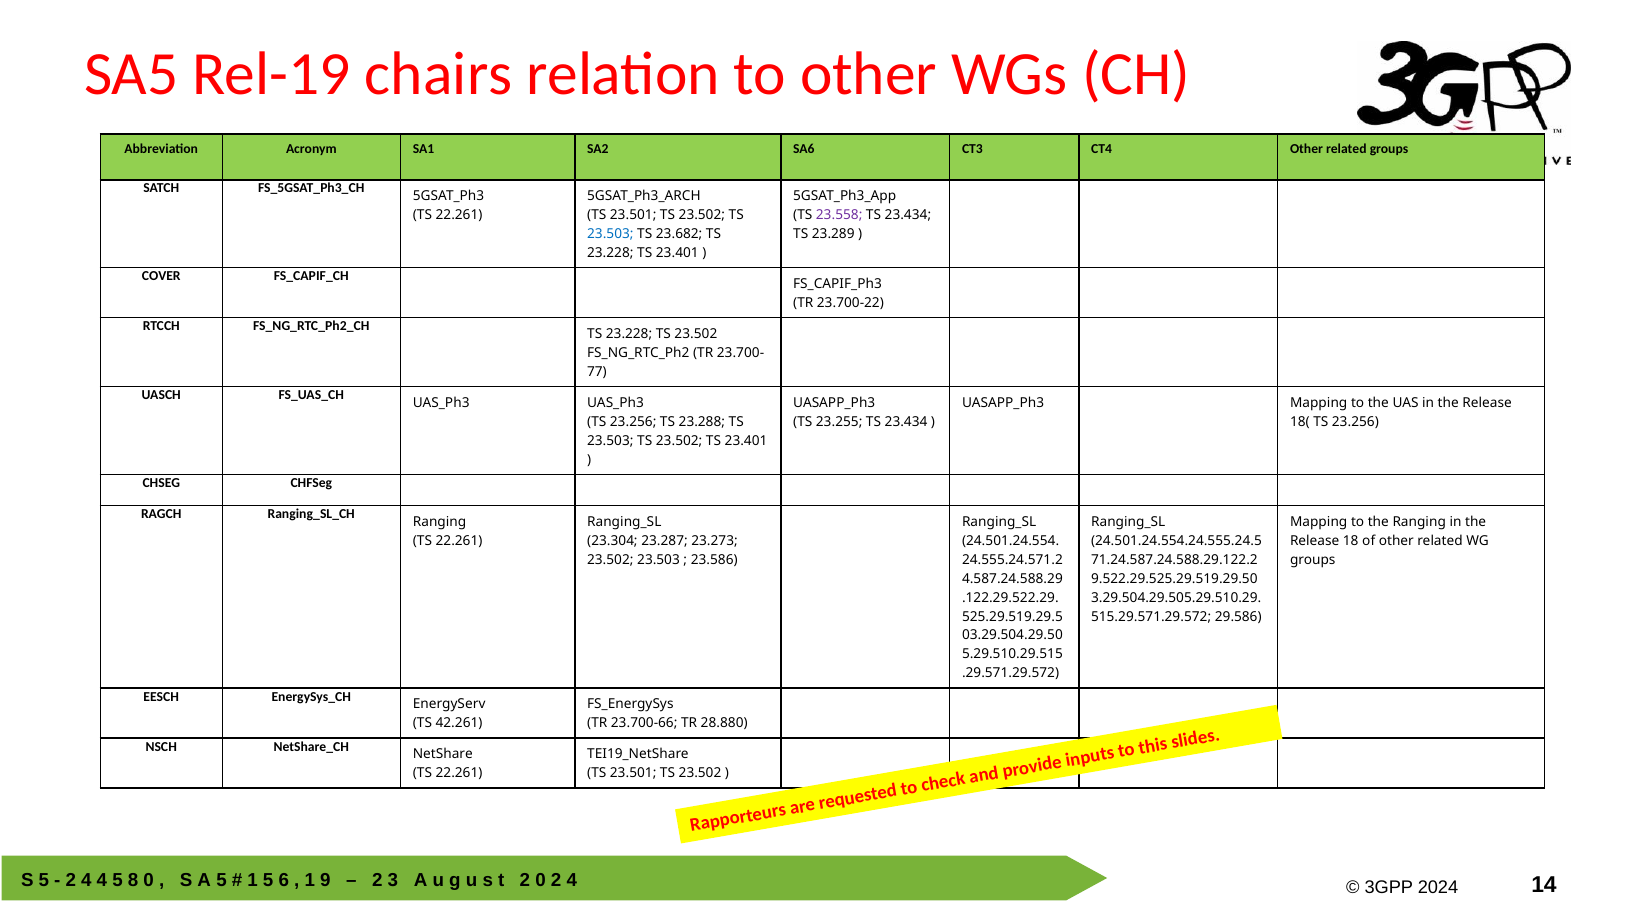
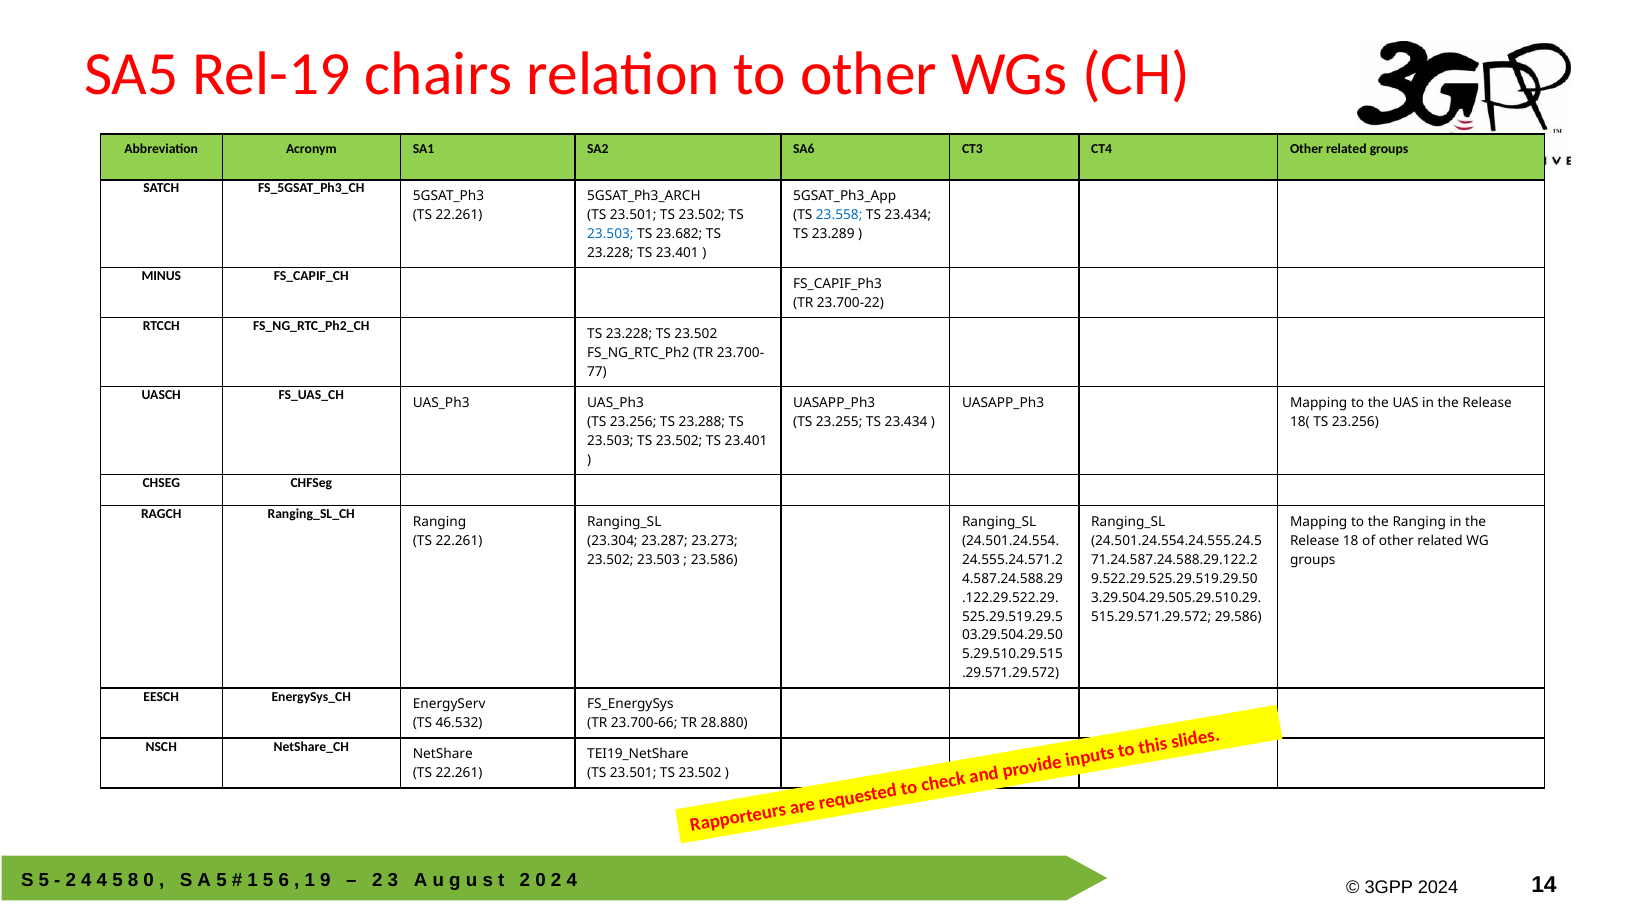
23.558 colour: purple -> blue (839, 215)
COVER: COVER -> MINUS (161, 276)
42.261: 42.261 -> 46.532 (459, 723)
